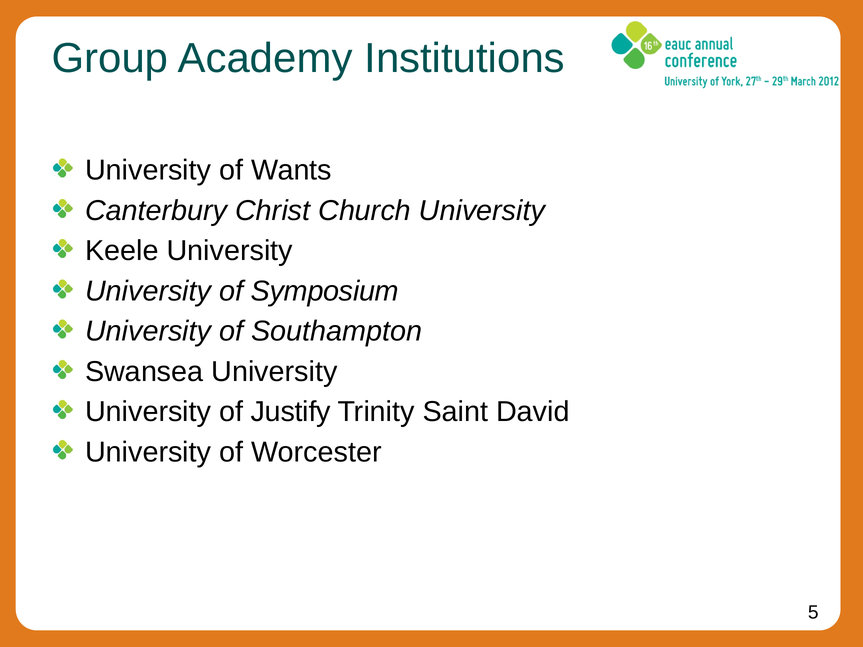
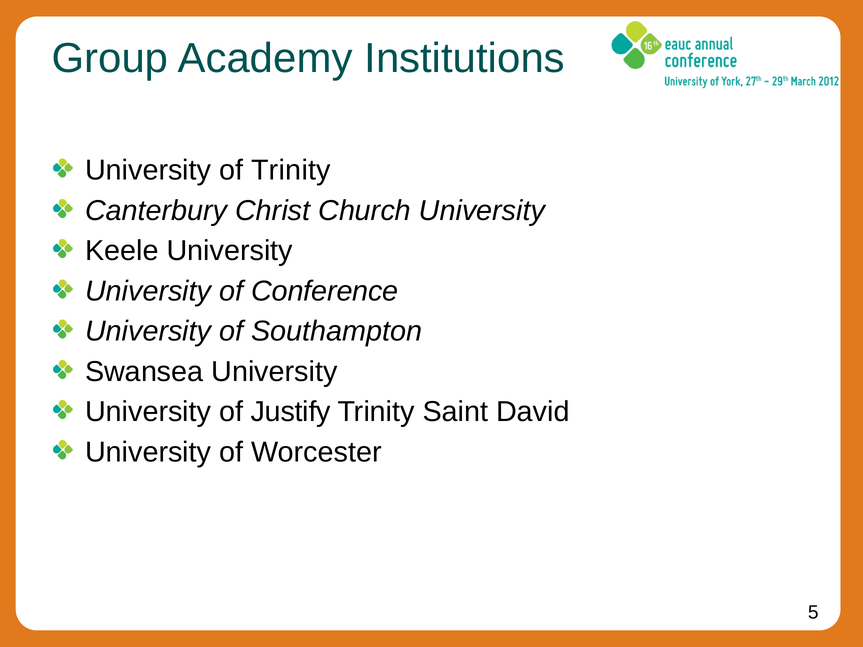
of Wants: Wants -> Trinity (291, 170)
Symposium: Symposium -> Conference (325, 291)
